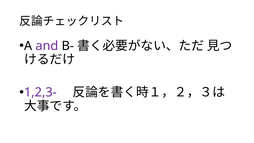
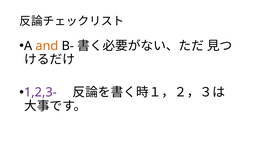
and colour: purple -> orange (47, 46)
